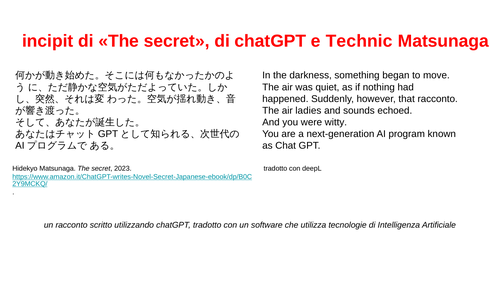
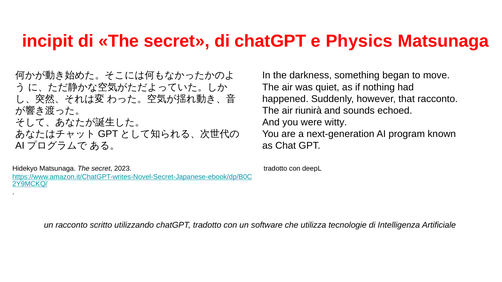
Technic: Technic -> Physics (359, 41)
ladies: ladies -> riunirà (308, 111)
